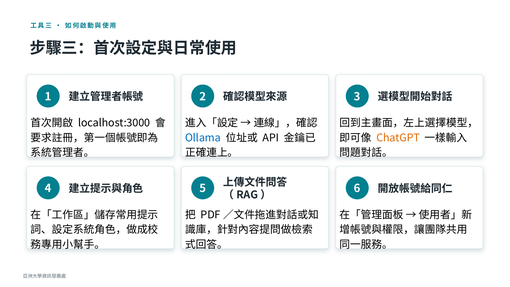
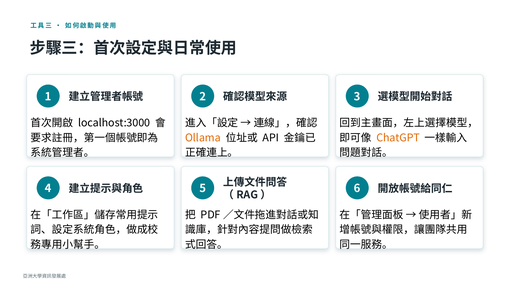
Ollama colour: blue -> orange (203, 138)
